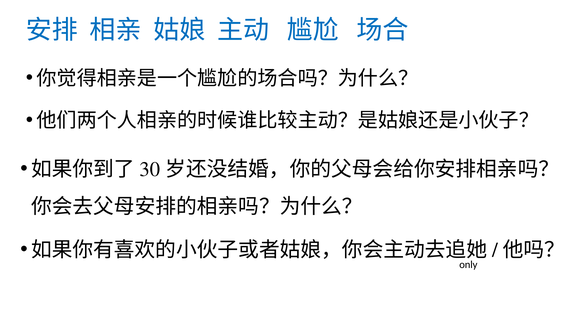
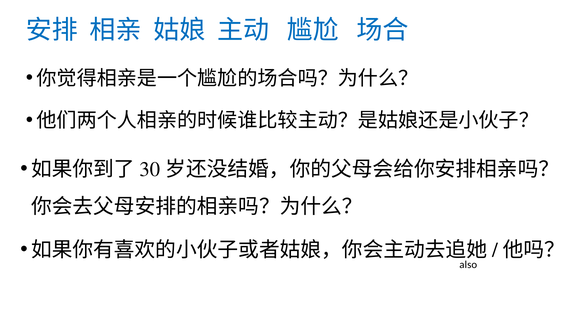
only: only -> also (468, 264)
